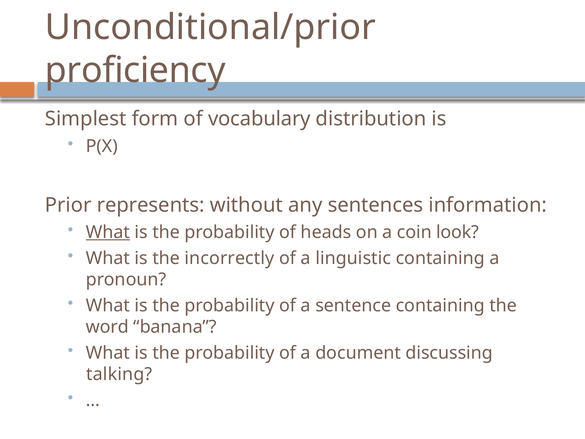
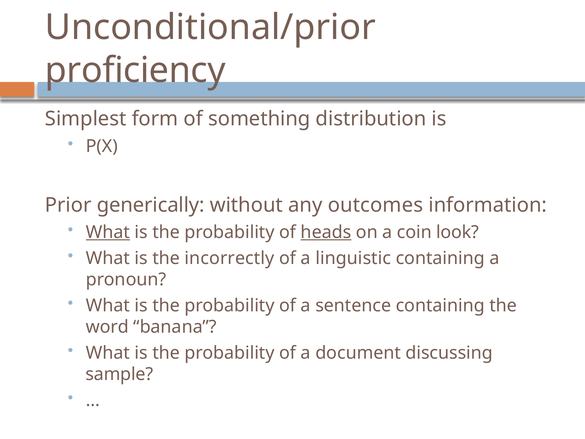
vocabulary: vocabulary -> something (259, 119)
represents: represents -> generically (151, 205)
sentences: sentences -> outcomes (375, 205)
heads underline: none -> present (326, 232)
talking: talking -> sample (119, 374)
